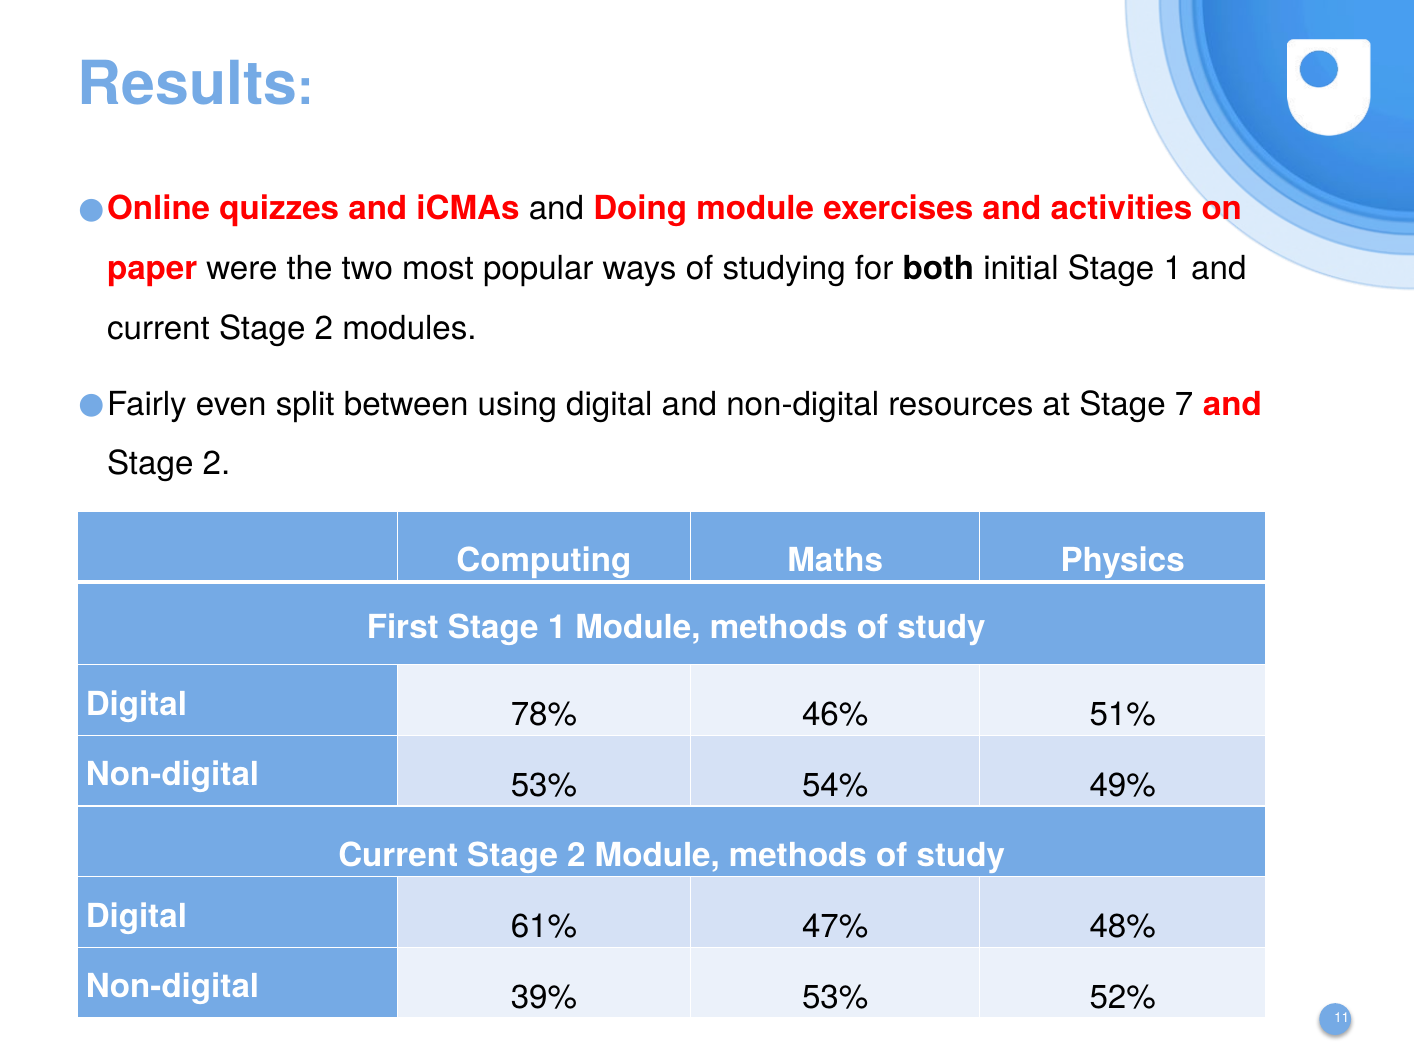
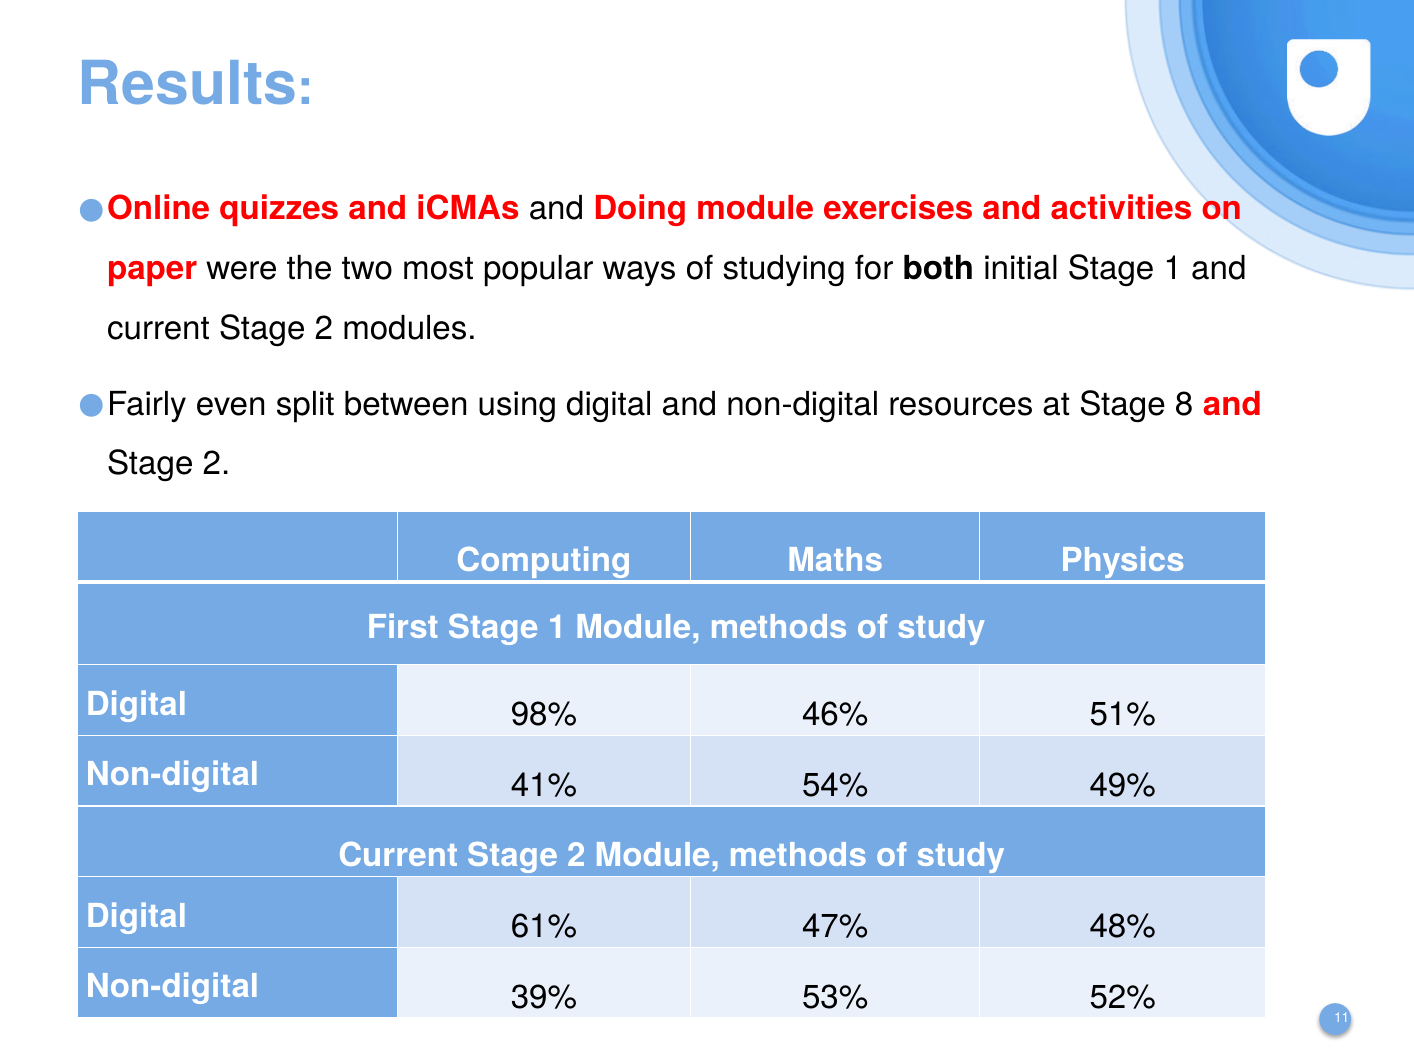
7: 7 -> 8 (1184, 404)
78%: 78% -> 98% (544, 715)
Non-digital 53%: 53% -> 41% (544, 786)
